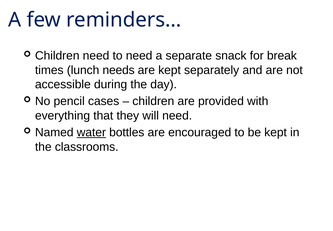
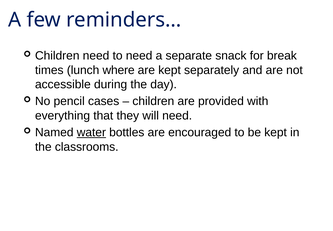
needs: needs -> where (119, 70)
